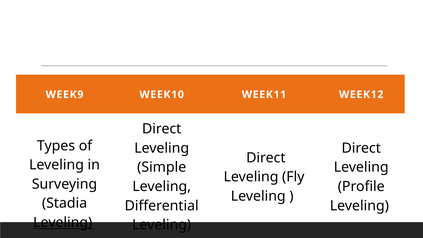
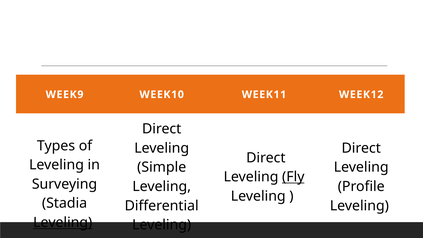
Fly underline: none -> present (293, 177)
